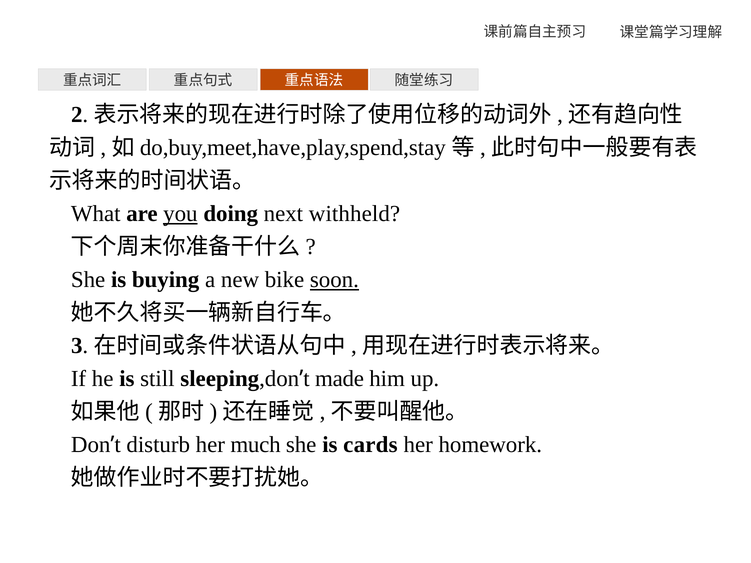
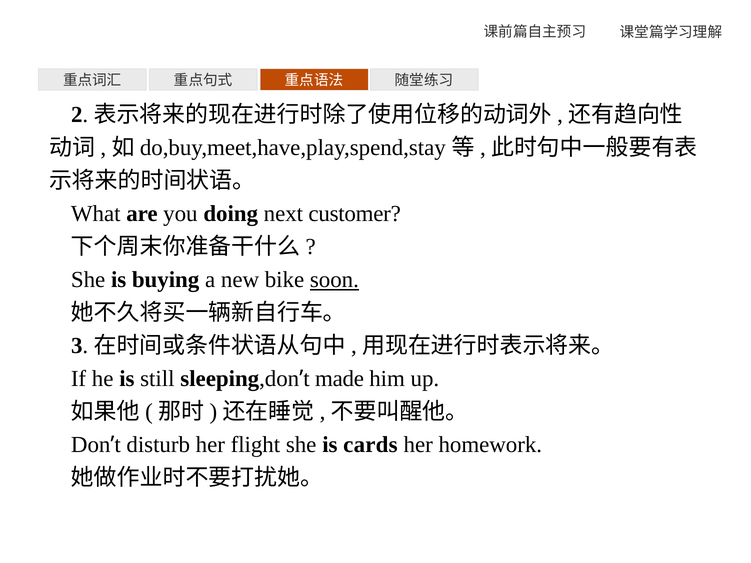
you underline: present -> none (180, 214)
withheld: withheld -> customer (355, 214)
much: much -> flight (255, 445)
